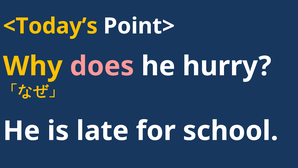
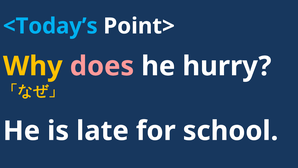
<Today’s colour: yellow -> light blue (50, 26)
